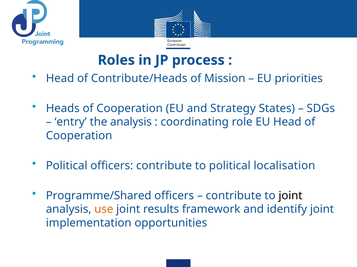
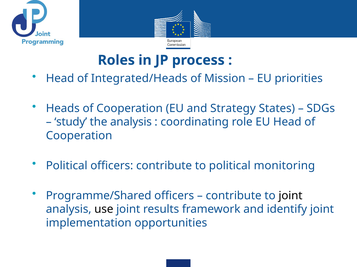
Contribute/Heads: Contribute/Heads -> Integrated/Heads (139, 79)
entry: entry -> study (71, 122)
localisation: localisation -> monitoring (284, 166)
use colour: orange -> black (104, 210)
